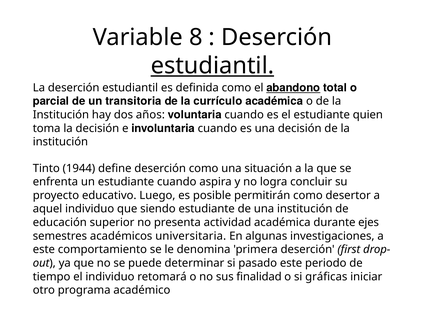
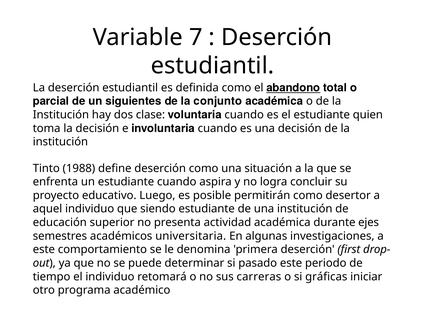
8: 8 -> 7 (196, 37)
estudiantil underline: present -> none (212, 66)
transitoria: transitoria -> siguientes (133, 101)
currículo: currículo -> conjunto (218, 101)
años: años -> clase (150, 115)
1944: 1944 -> 1988 (79, 168)
finalidad: finalidad -> carreras (259, 276)
